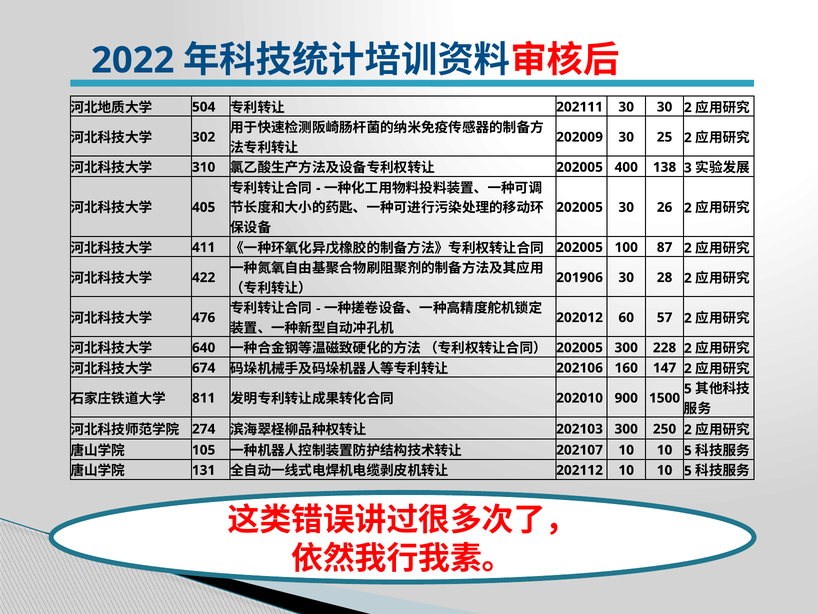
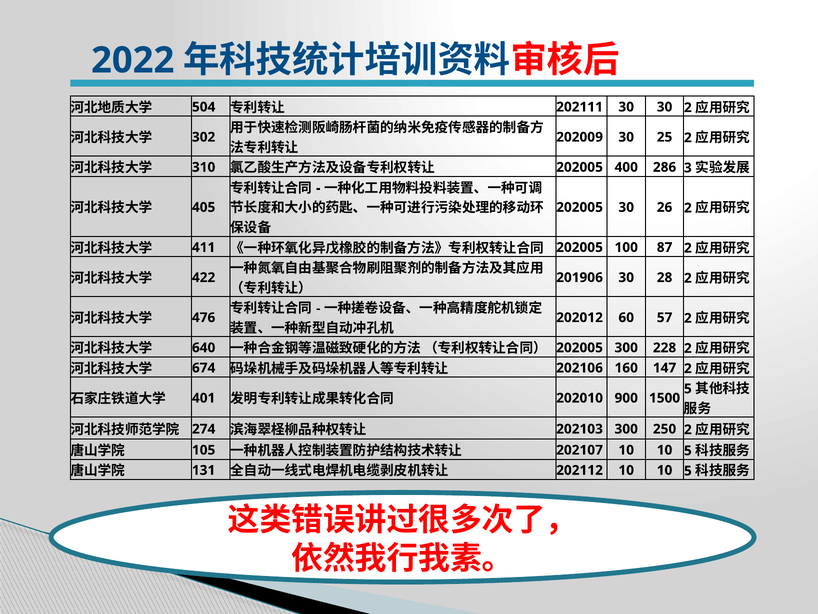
138: 138 -> 286 (665, 167)
811: 811 -> 401 (204, 398)
